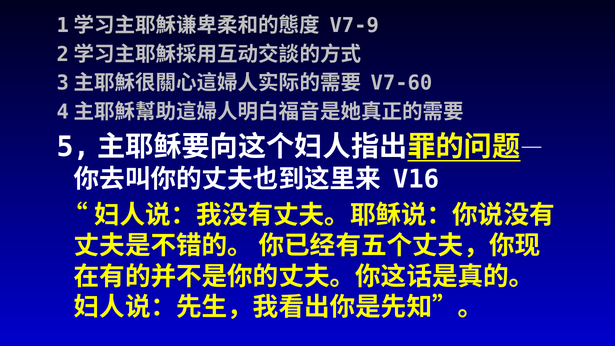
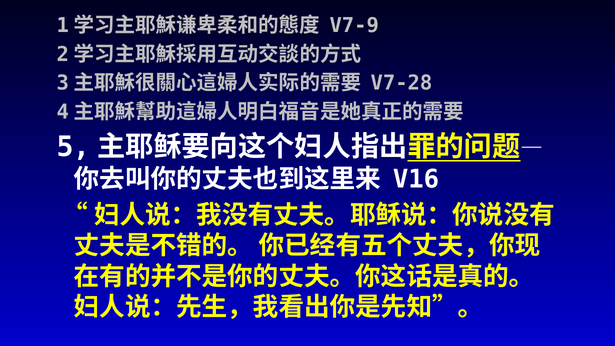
V7-60: V7-60 -> V7-28 (401, 83)
